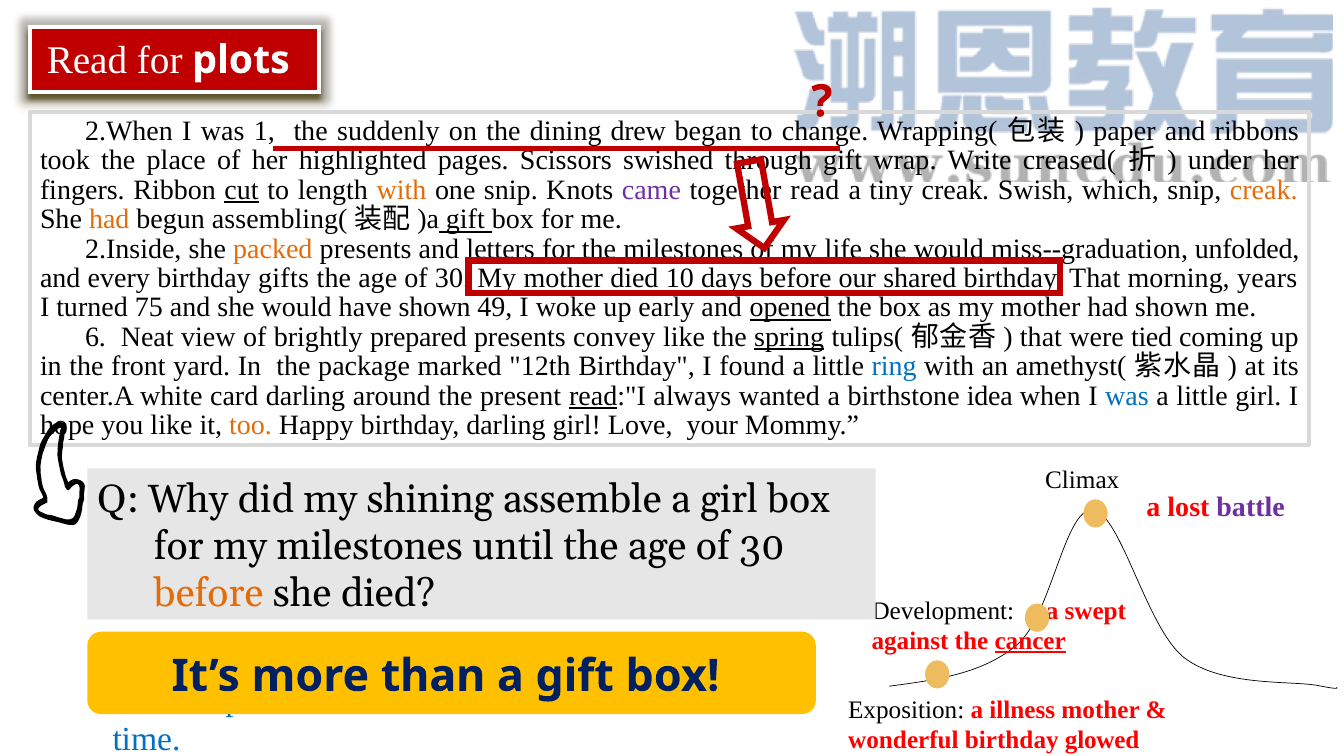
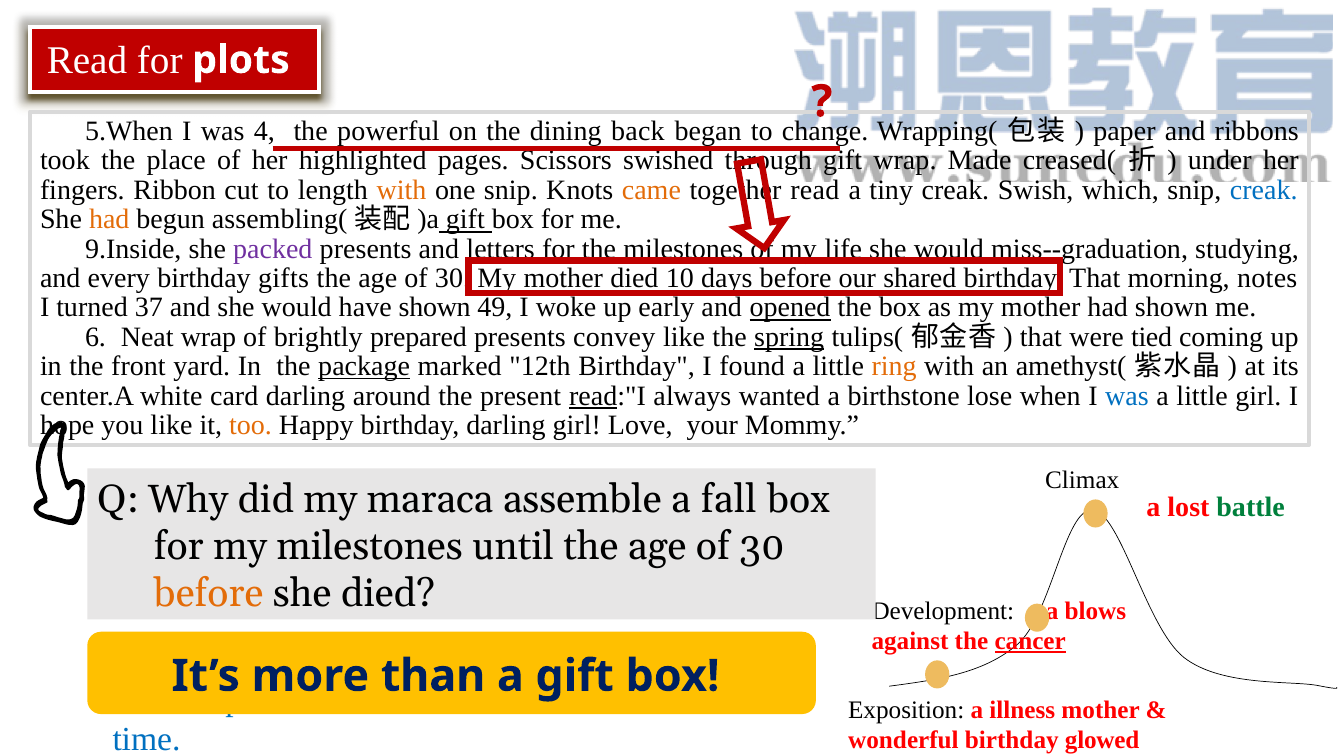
2.When: 2.When -> 5.When (129, 131)
1: 1 -> 4 (264, 131)
suddenly: suddenly -> powerful (388, 131)
drew: drew -> back (638, 131)
Write: Write -> Made (980, 161)
cut underline: present -> none (242, 190)
came colour: purple -> orange (651, 190)
creak colour: orange -> blue (1264, 190)
2.Inside: 2.Inside -> 9.Inside (133, 249)
packed colour: orange -> purple (273, 249)
unfolded: unfolded -> studying (1247, 249)
years: years -> notes (1267, 278)
75: 75 -> 37 (149, 308)
Neat view: view -> wrap (209, 337)
package underline: none -> present (364, 366)
ring colour: blue -> orange (894, 366)
idea: idea -> lose (990, 396)
shining: shining -> maraca (430, 500)
a girl: girl -> fall (729, 500)
battle colour: purple -> green (1251, 507)
swept: swept -> blows (1095, 611)
